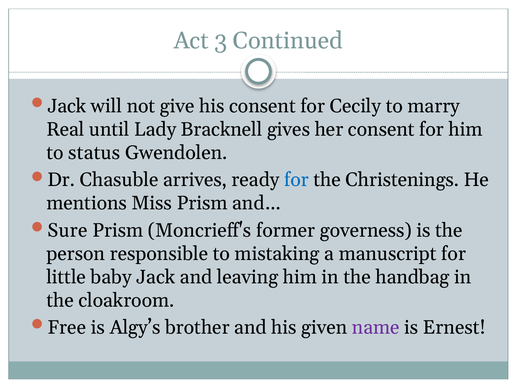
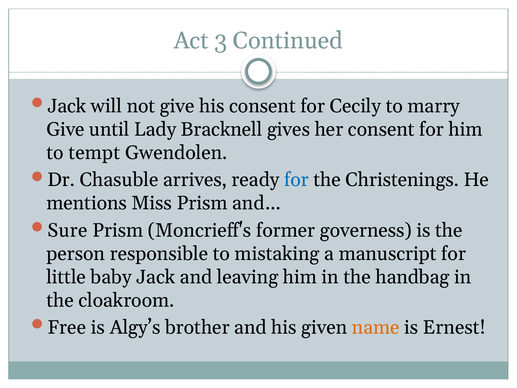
Real: Real -> Give (65, 129)
status: status -> tempt (94, 153)
name colour: purple -> orange (376, 327)
